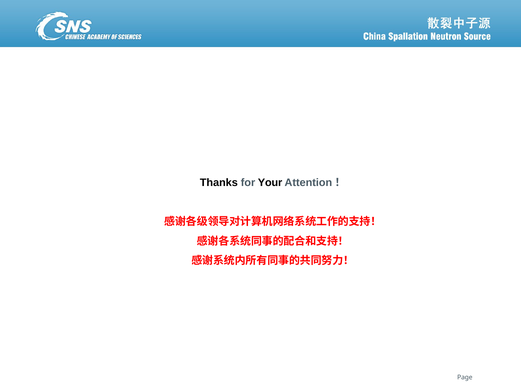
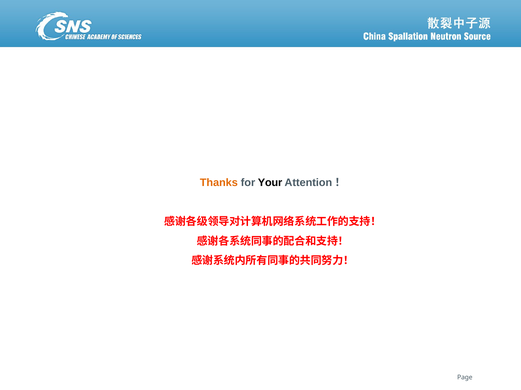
Thanks colour: black -> orange (219, 183)
